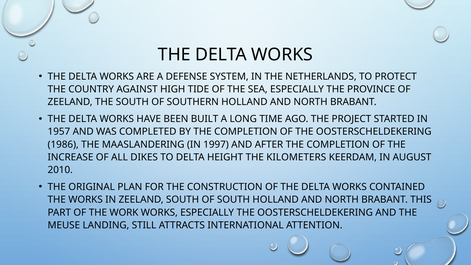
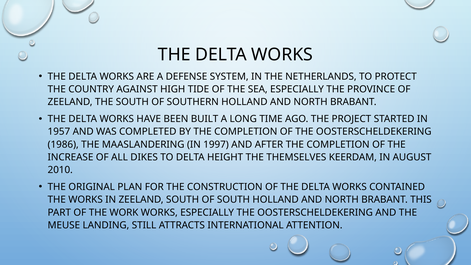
KILOMETERS: KILOMETERS -> THEMSELVES (296, 157)
